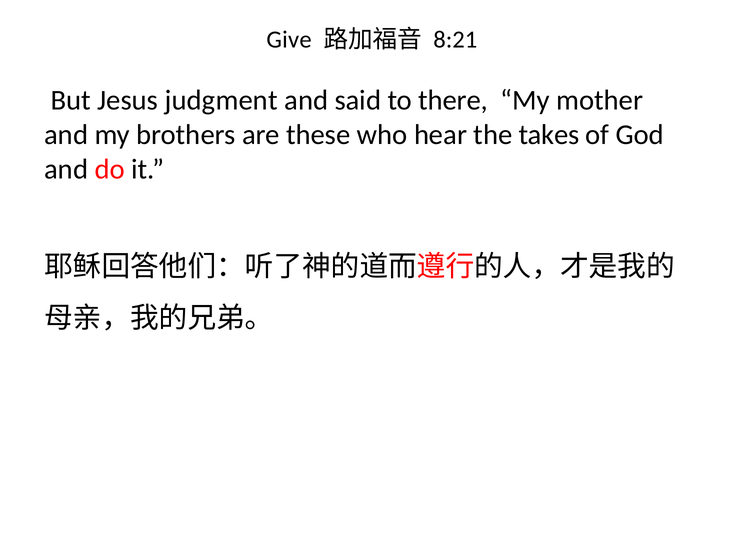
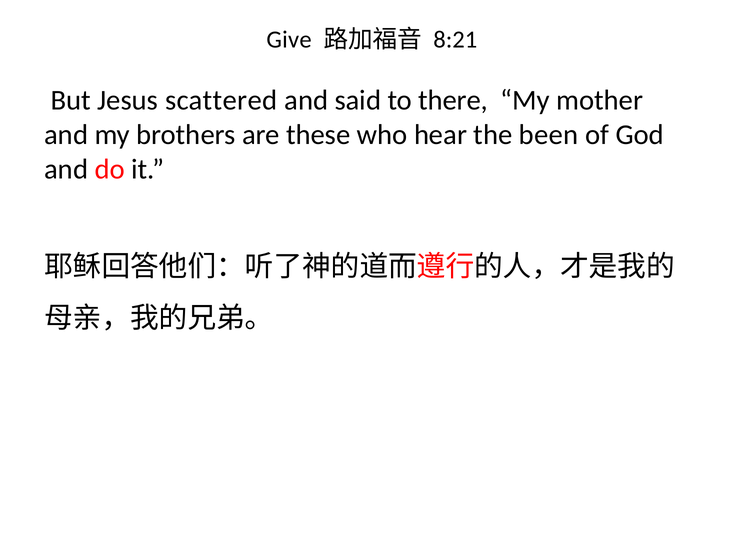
judgment: judgment -> scattered (221, 100)
takes: takes -> been (549, 135)
